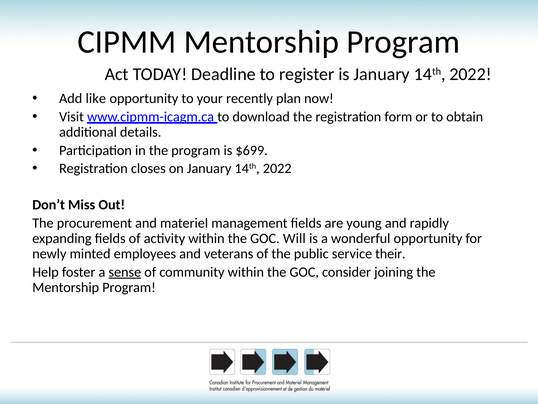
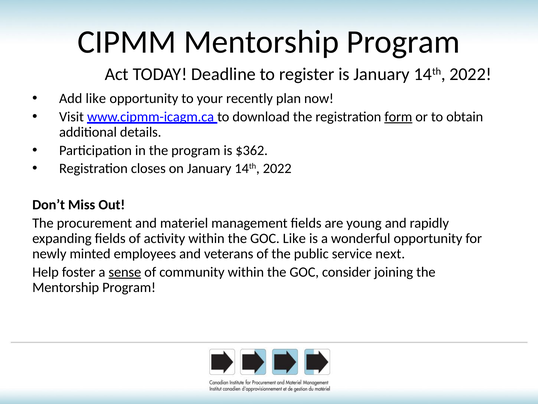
form underline: none -> present (398, 117)
$699: $699 -> $362 (252, 150)
GOC Will: Will -> Like (294, 238)
their: their -> next (390, 253)
